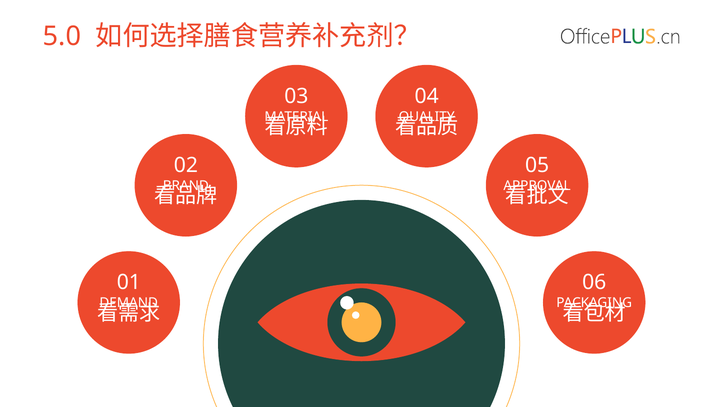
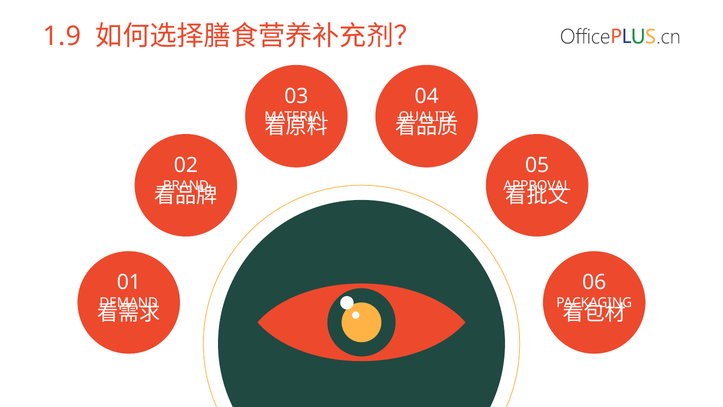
5.0: 5.0 -> 1.9 (62, 36)
